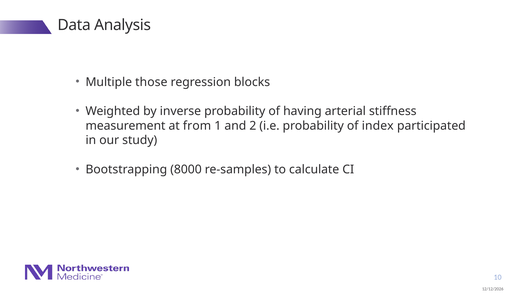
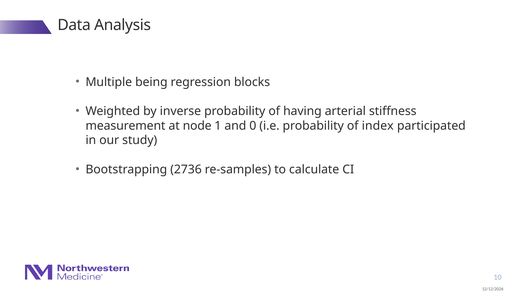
those: those -> being (151, 82)
from: from -> node (197, 126)
2: 2 -> 0 (253, 126)
8000: 8000 -> 2736 (186, 170)
